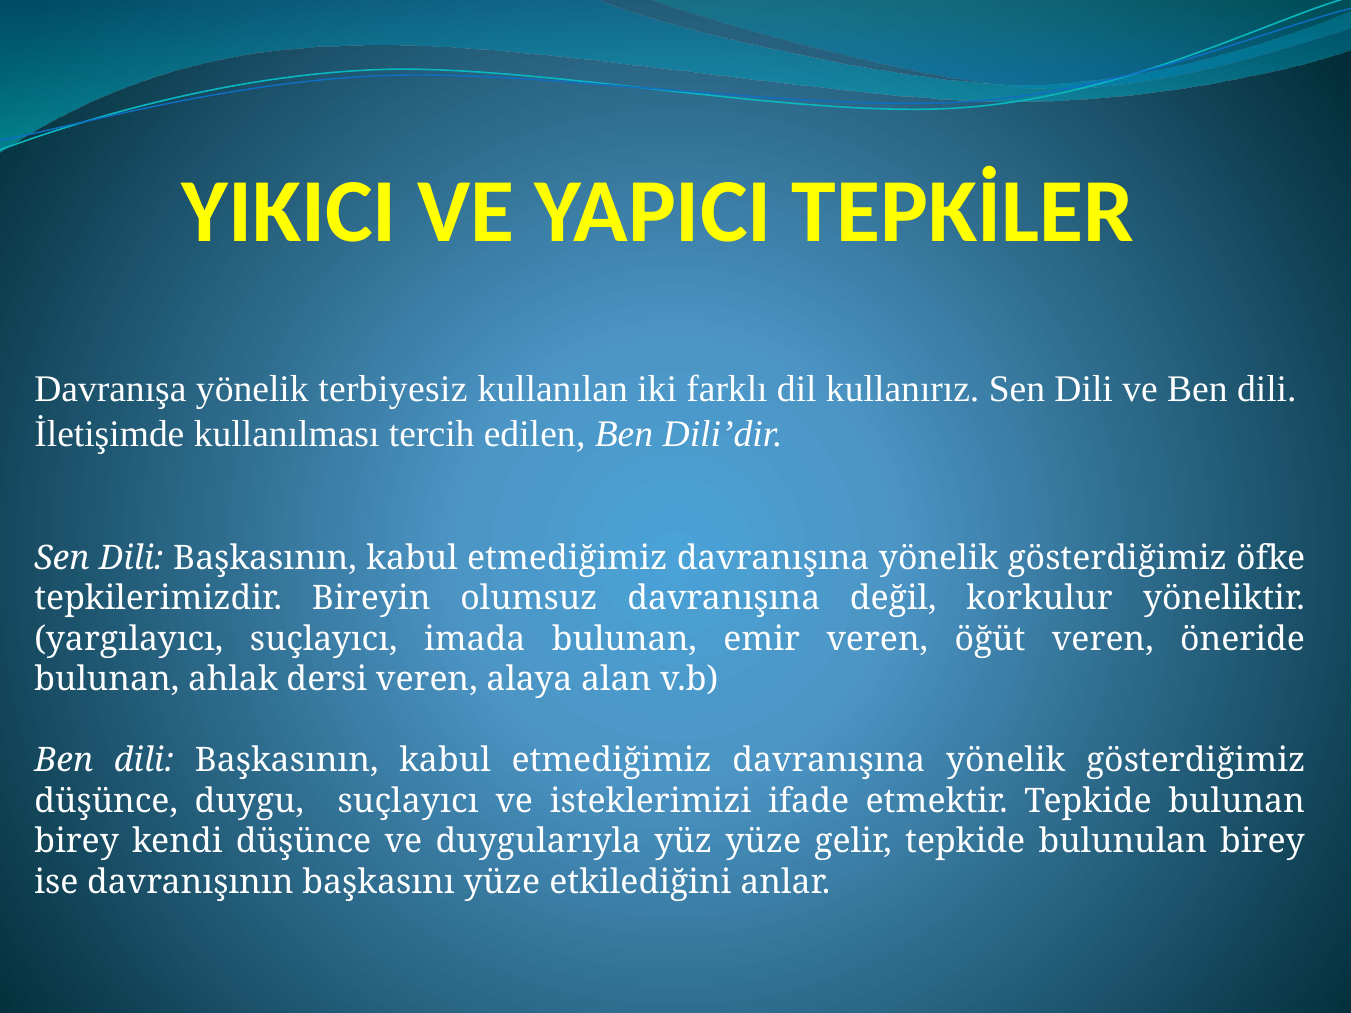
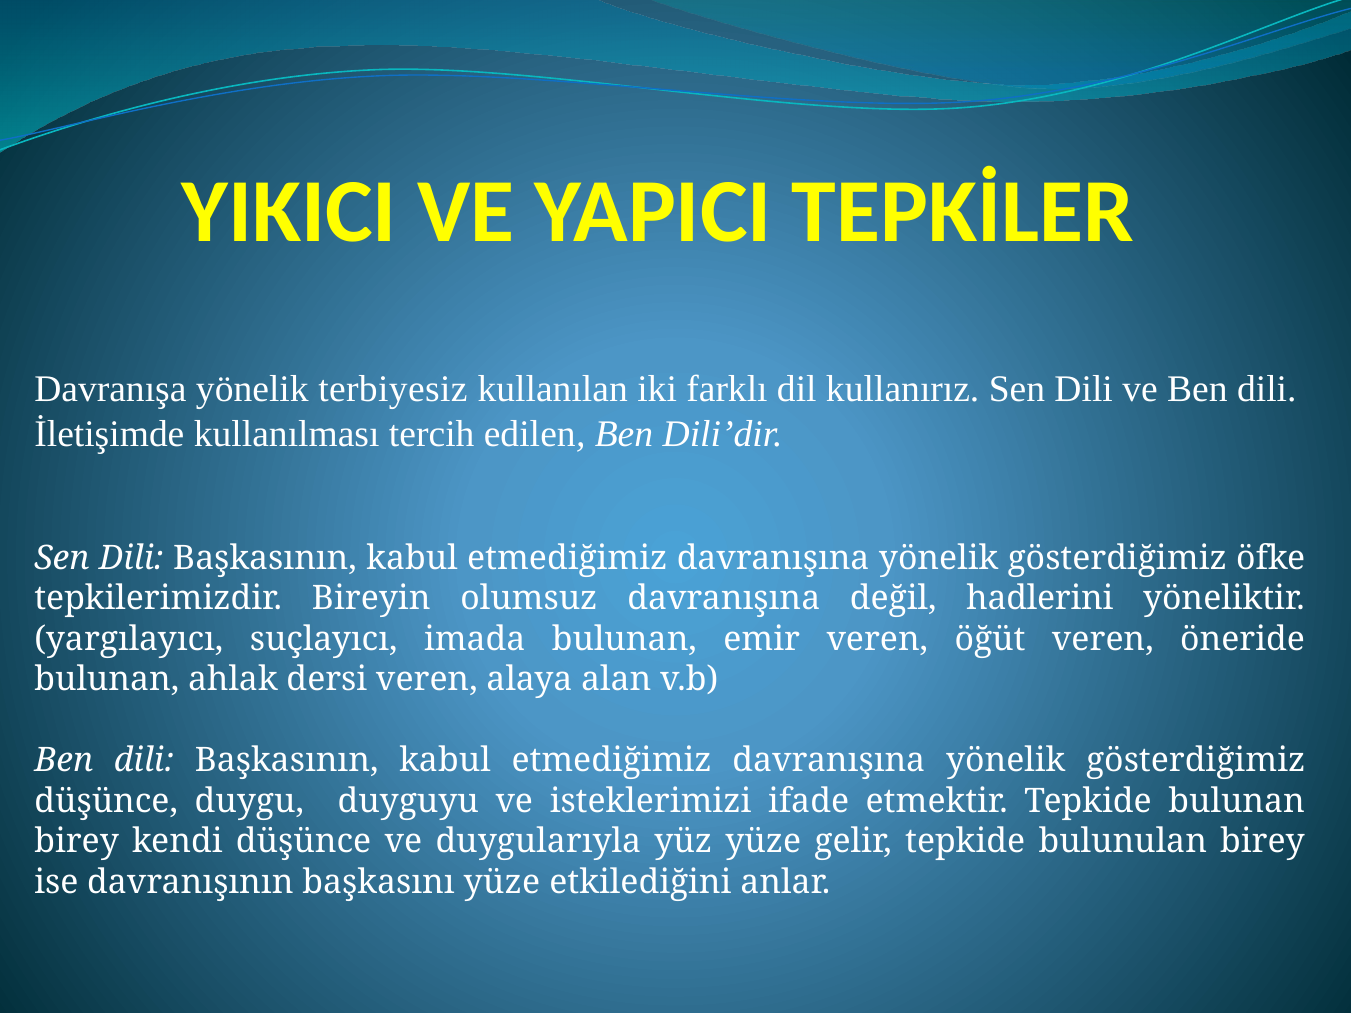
korkulur: korkulur -> hadlerini (1040, 599)
duygu suçlayıcı: suçlayıcı -> duyguyu (408, 801)
